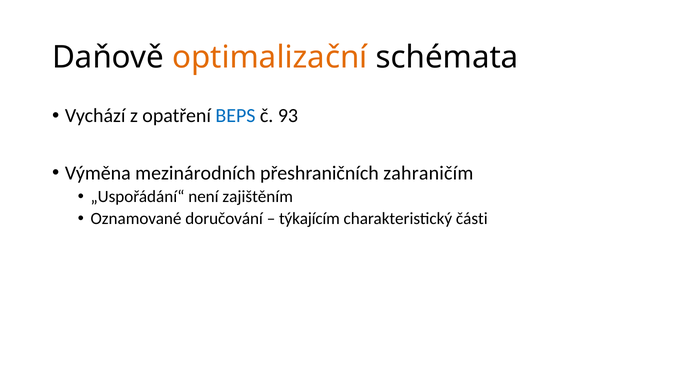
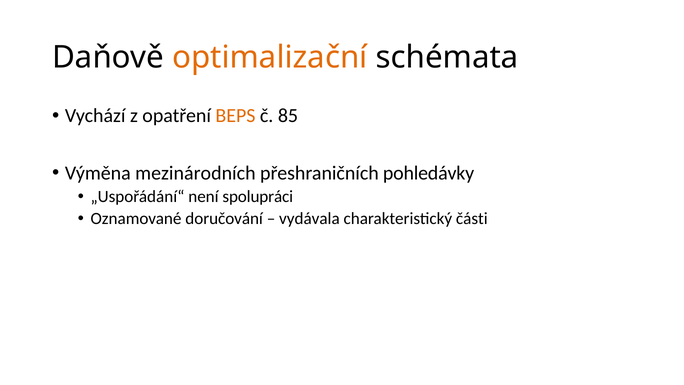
BEPS colour: blue -> orange (235, 116)
93: 93 -> 85 (288, 116)
zahraničím: zahraničím -> pohledávky (429, 173)
zajištěním: zajištěním -> spolupráci (258, 197)
týkajícím: týkajícím -> vydávala (309, 219)
